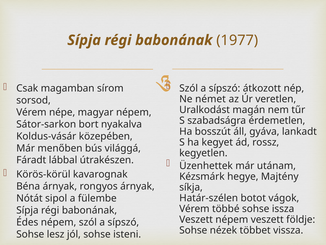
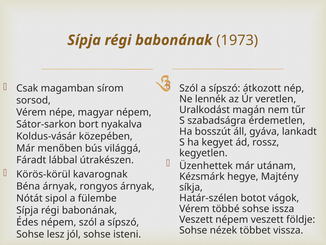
1977: 1977 -> 1973 (237, 40)
német: német -> lennék (211, 99)
